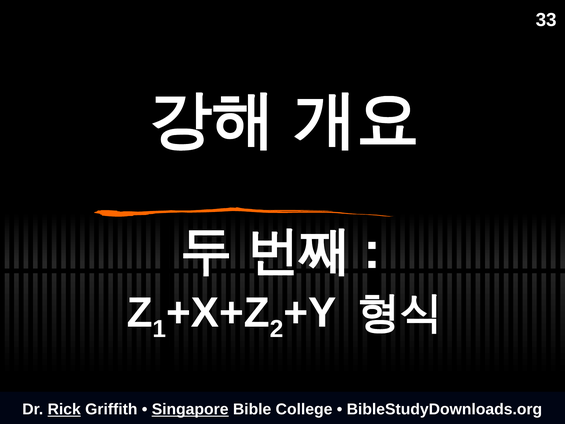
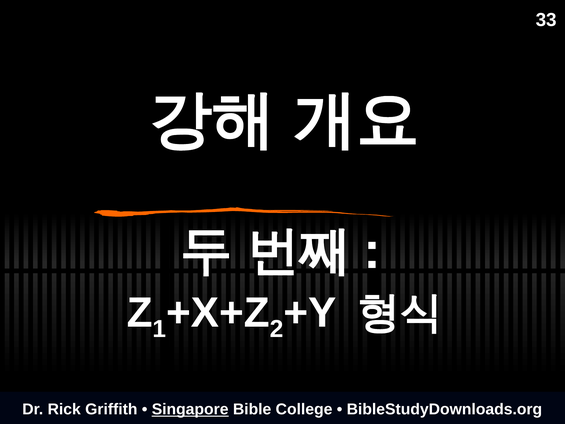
Rick underline: present -> none (64, 409)
